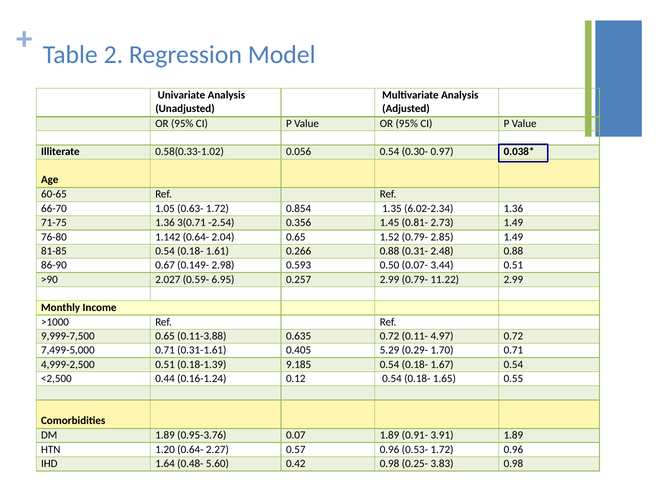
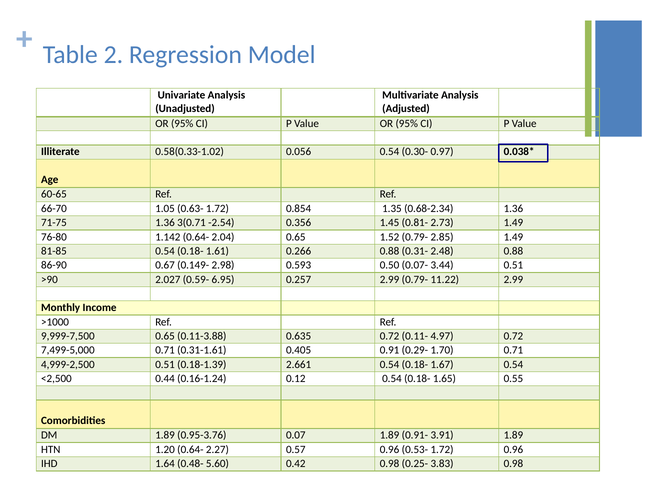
6.02-2.34: 6.02-2.34 -> 0.68-2.34 (429, 208)
5.29: 5.29 -> 0.91 (390, 350)
9.185: 9.185 -> 2.661 (299, 364)
